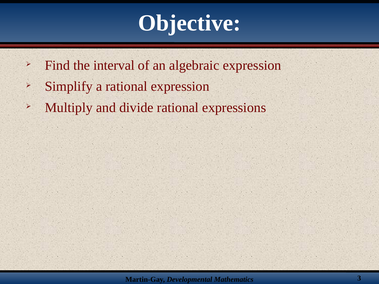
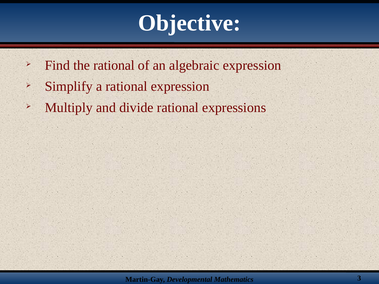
the interval: interval -> rational (114, 65)
